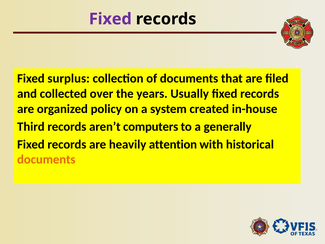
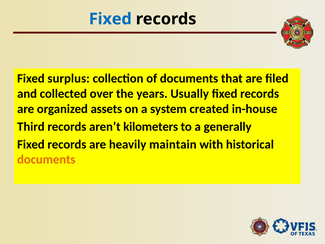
Fixed colour: purple -> blue (110, 19)
policy: policy -> assets (106, 109)
computers: computers -> kilometers (151, 126)
attention: attention -> maintain (173, 144)
